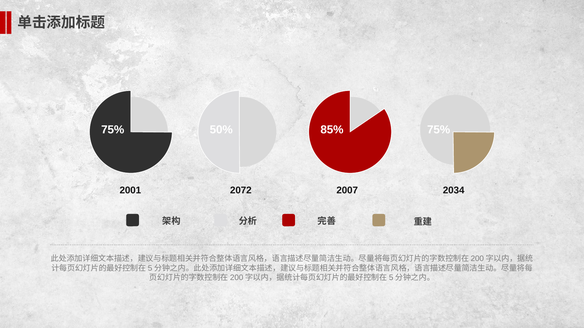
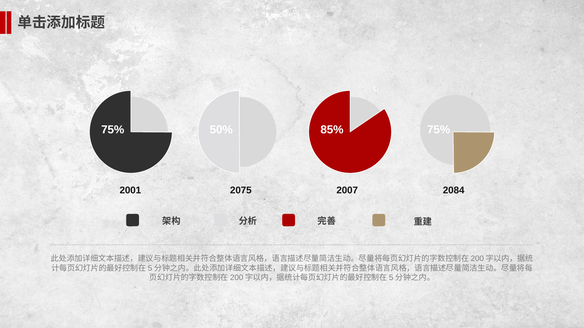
2072: 2072 -> 2075 (241, 190)
2034: 2034 -> 2084 (454, 190)
